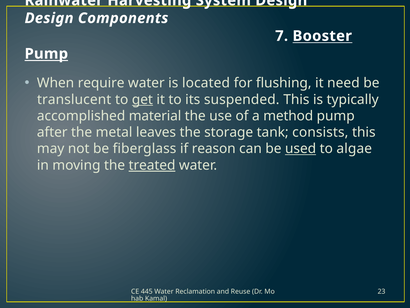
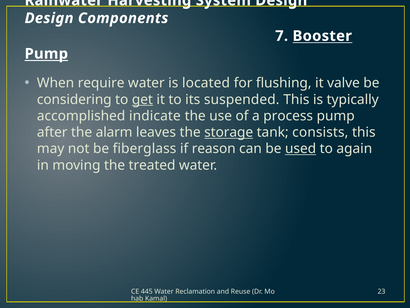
need: need -> valve (343, 83)
translucent: translucent -> considering (74, 99)
material: material -> indicate (155, 116)
method: method -> process (288, 116)
metal: metal -> alarm (114, 132)
storage underline: none -> present (229, 132)
algae: algae -> again (354, 149)
treated underline: present -> none (152, 165)
